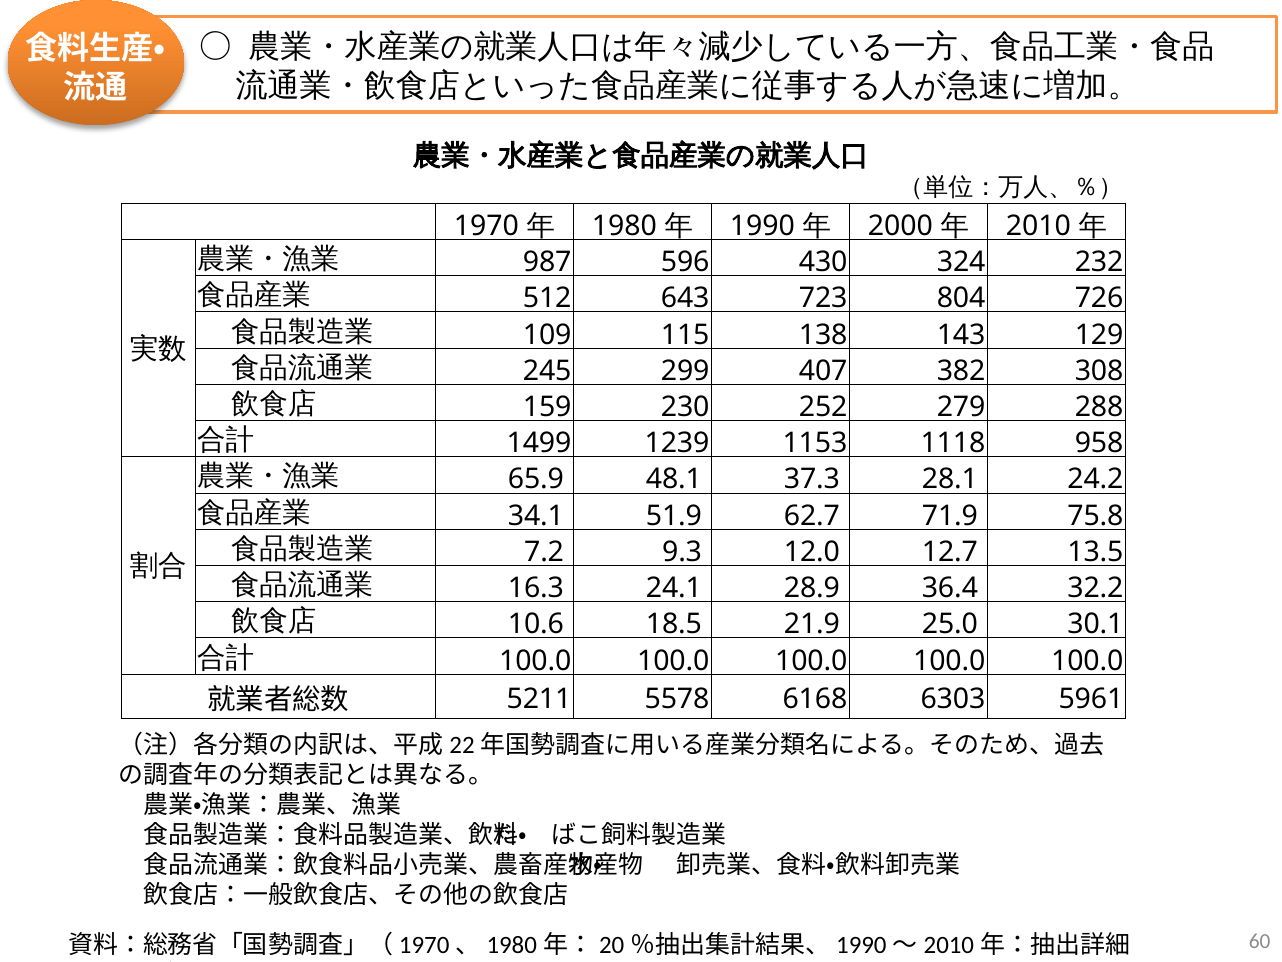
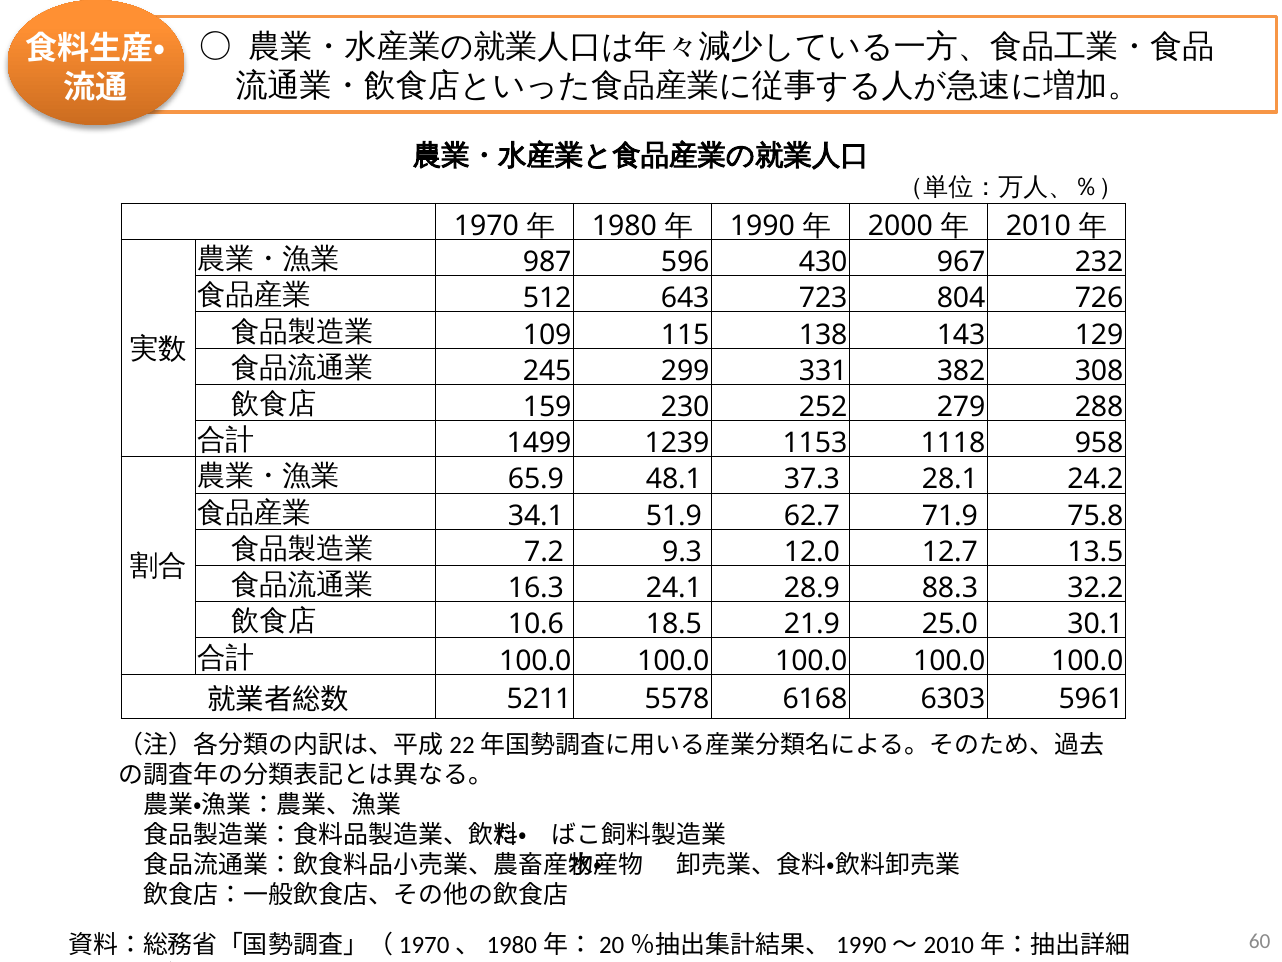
324: 324 -> 967 (961, 262)
407: 407 -> 331 (823, 371)
36.4: 36.4 -> 88.3 (950, 588)
